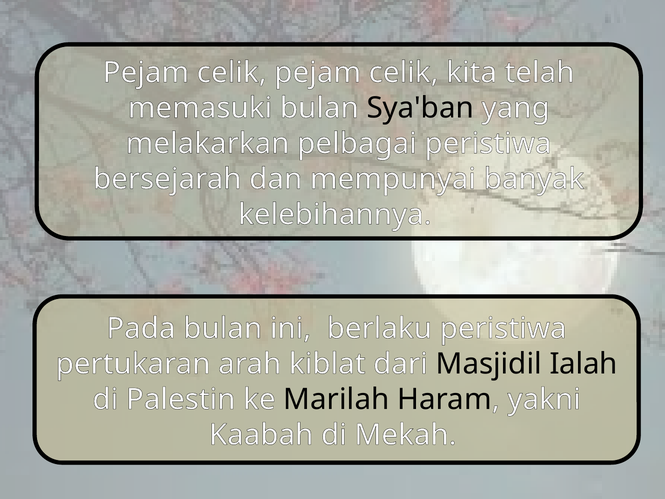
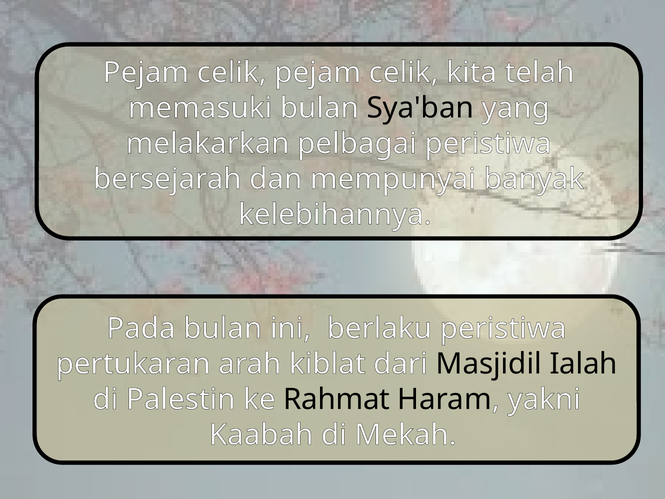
Marilah: Marilah -> Rahmat (337, 399)
